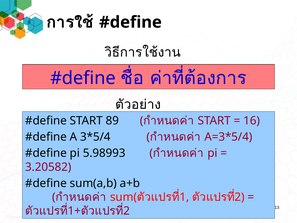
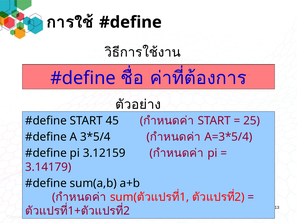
89: 89 -> 45 (112, 121)
16: 16 -> 25 (252, 121)
5.98993: 5.98993 -> 3.12159 (104, 153)
3.20582: 3.20582 -> 3.14179 (48, 167)
